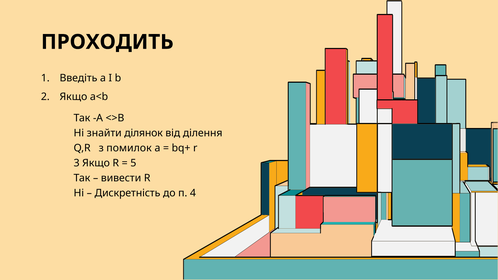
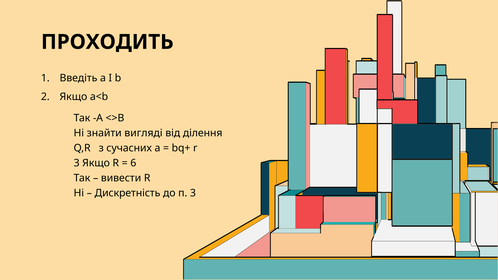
ділянок: ділянок -> вигляді (143, 133)
помилок: помилок -> сучасних (129, 148)
5: 5 -> 6 (133, 163)
п 4: 4 -> 3 (193, 193)
